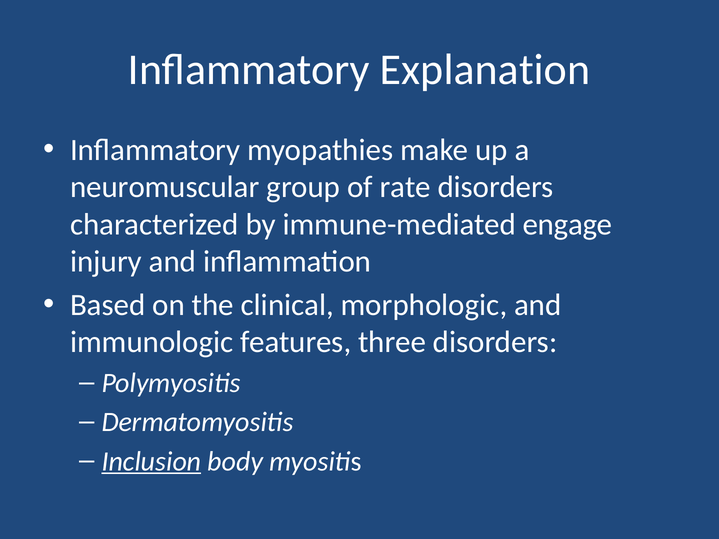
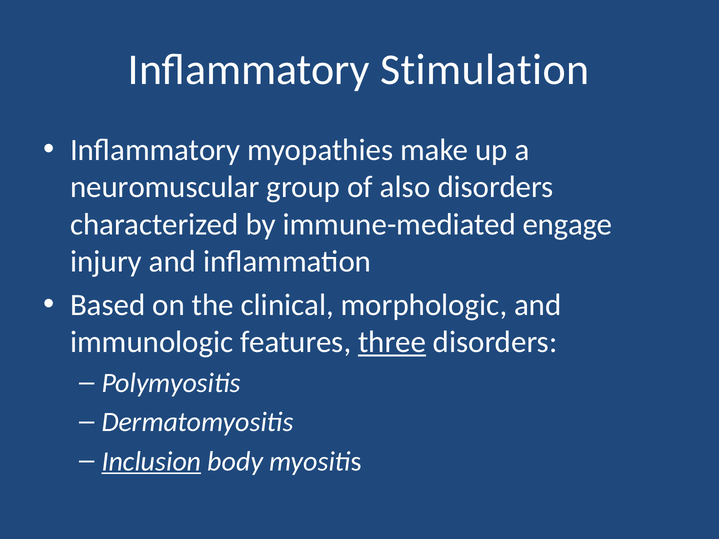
Explanation: Explanation -> Stimulation (485, 70)
rate: rate -> also (405, 187)
three underline: none -> present (392, 342)
